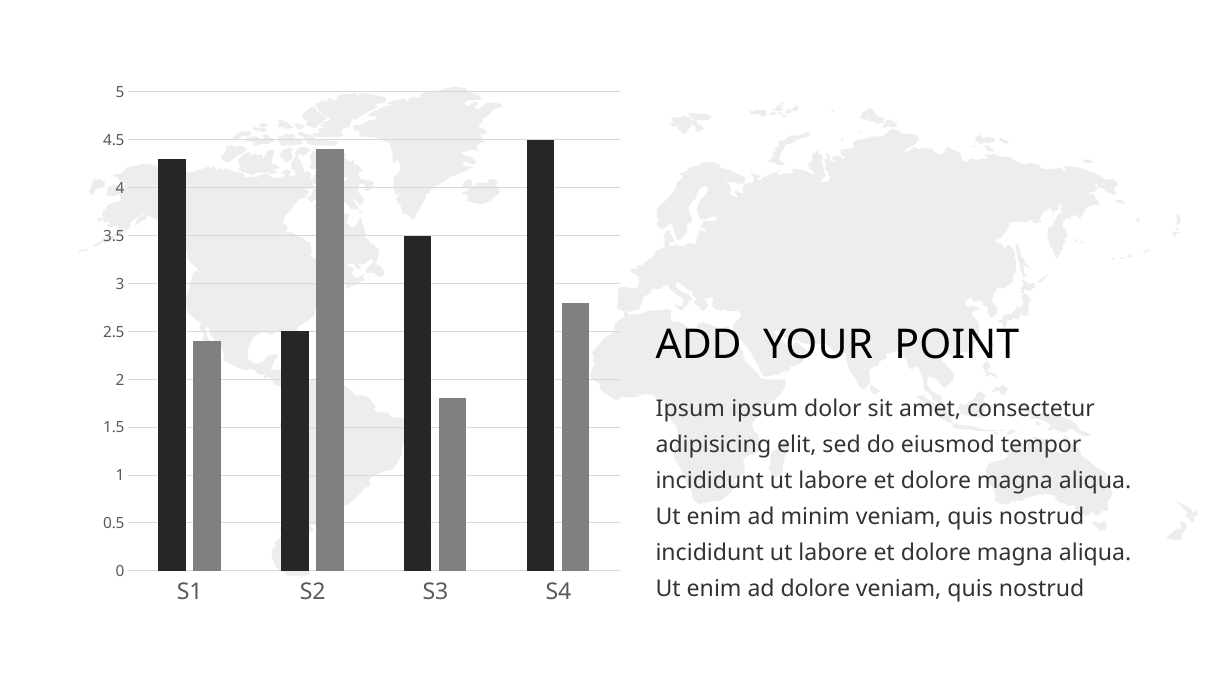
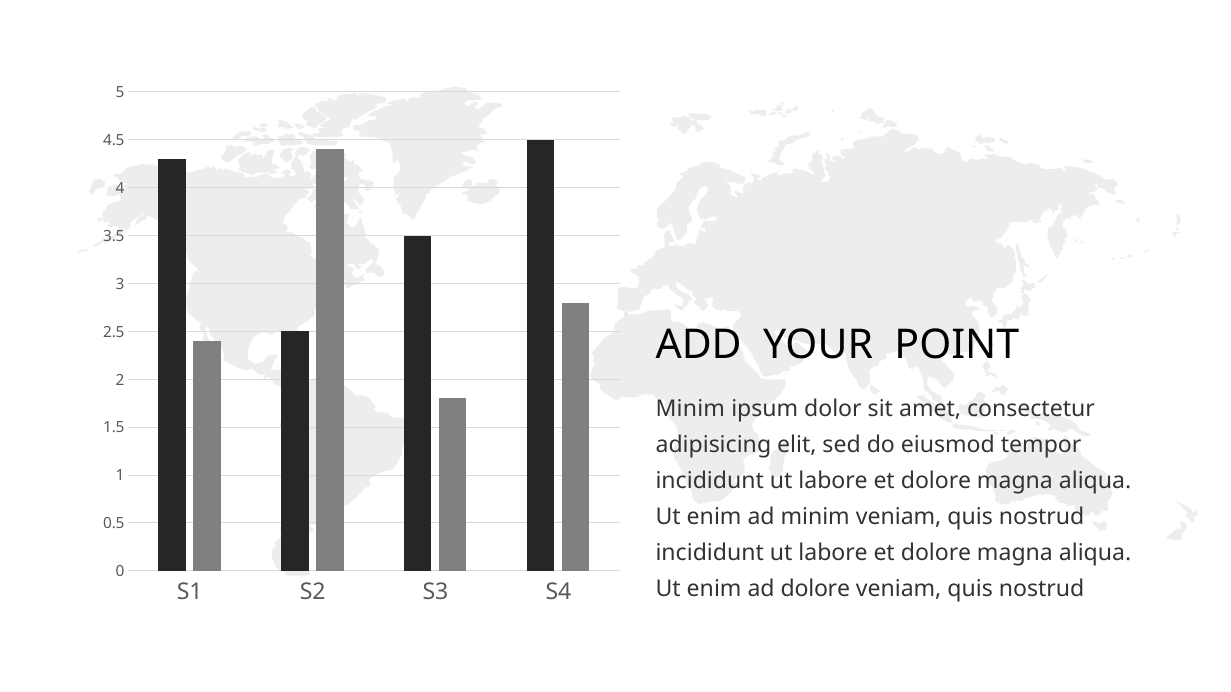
Ipsum: Ipsum -> Minim (690, 409)
